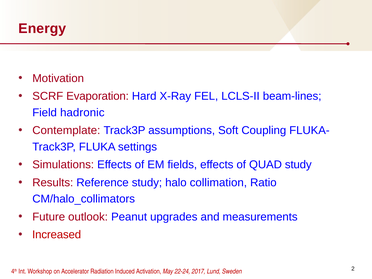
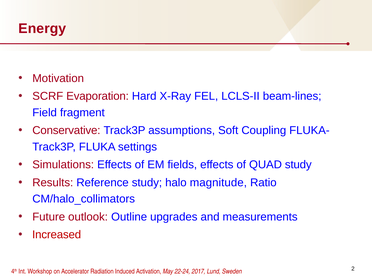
hadronic: hadronic -> fragment (82, 113)
Contemplate: Contemplate -> Conservative (66, 130)
collimation: collimation -> magnitude (218, 183)
Peanut: Peanut -> Outline (129, 217)
